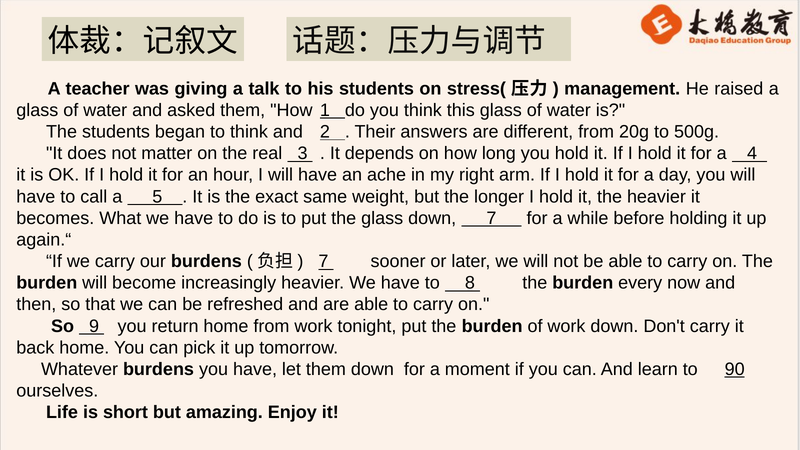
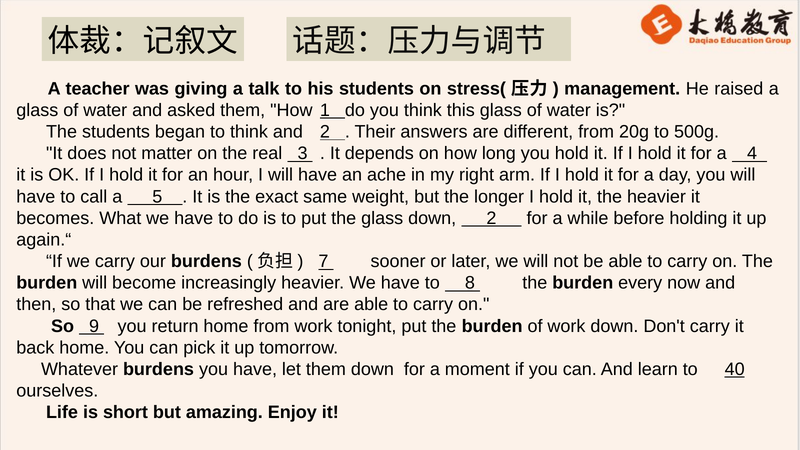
down 7: 7 -> 2 (491, 218)
90: 90 -> 40 (735, 369)
